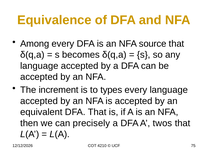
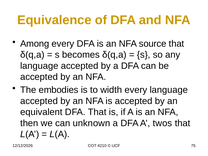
increment: increment -> embodies (59, 90)
types: types -> width (111, 90)
precisely: precisely -> unknown (91, 123)
